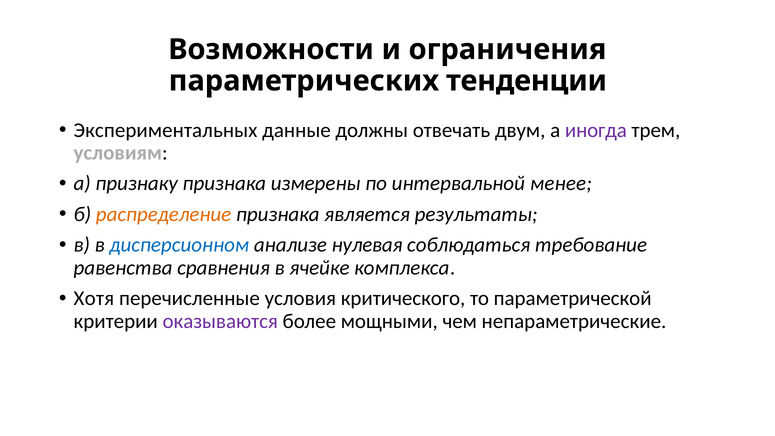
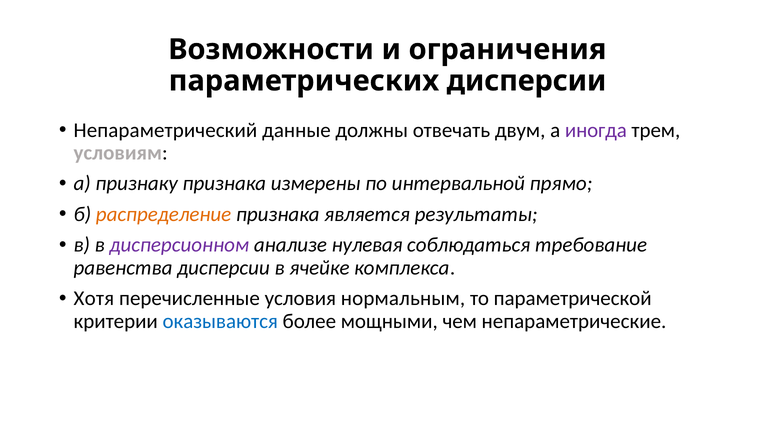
параметрических тенденции: тенденции -> дисперсии (527, 81)
Экспериментальных: Экспериментальных -> Непараметрический (165, 130)
менее: менее -> прямо (561, 184)
дисперсионном colour: blue -> purple (179, 245)
равенства сравнения: сравнения -> дисперсии (224, 268)
критического: критического -> нормальным (403, 298)
оказываются colour: purple -> blue (220, 321)
